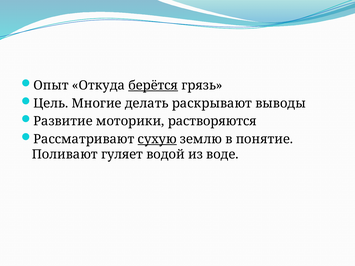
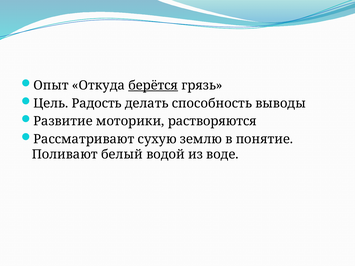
Многие: Многие -> Радость (97, 103)
раскрывают: раскрывают -> способность (212, 103)
сухую underline: present -> none (157, 139)
гуляет: гуляет -> белый (122, 155)
